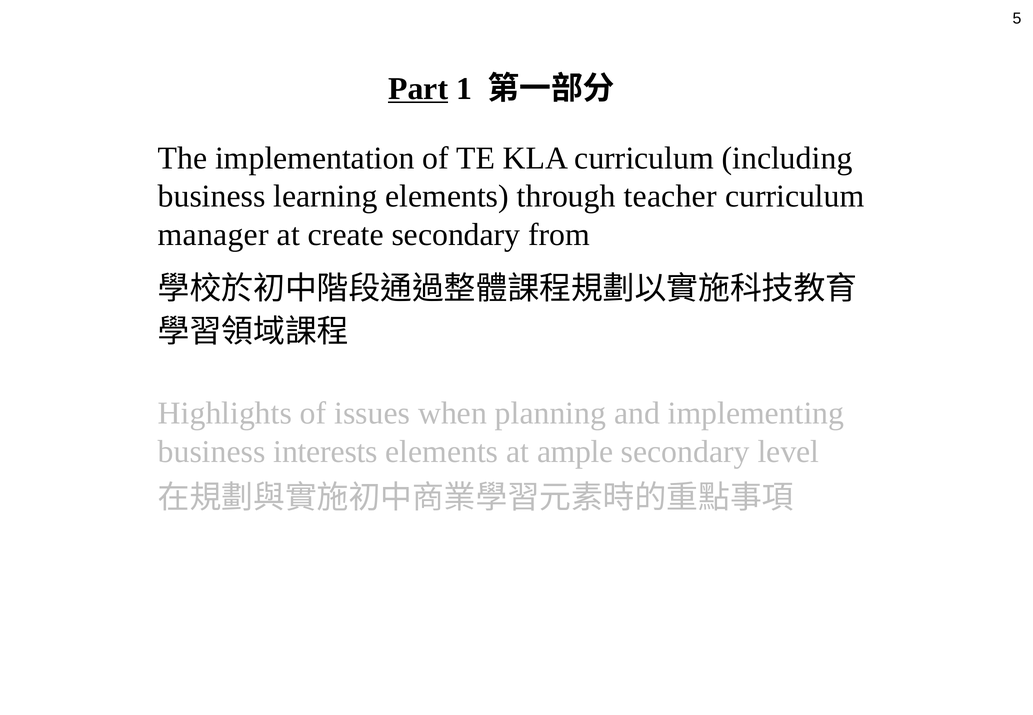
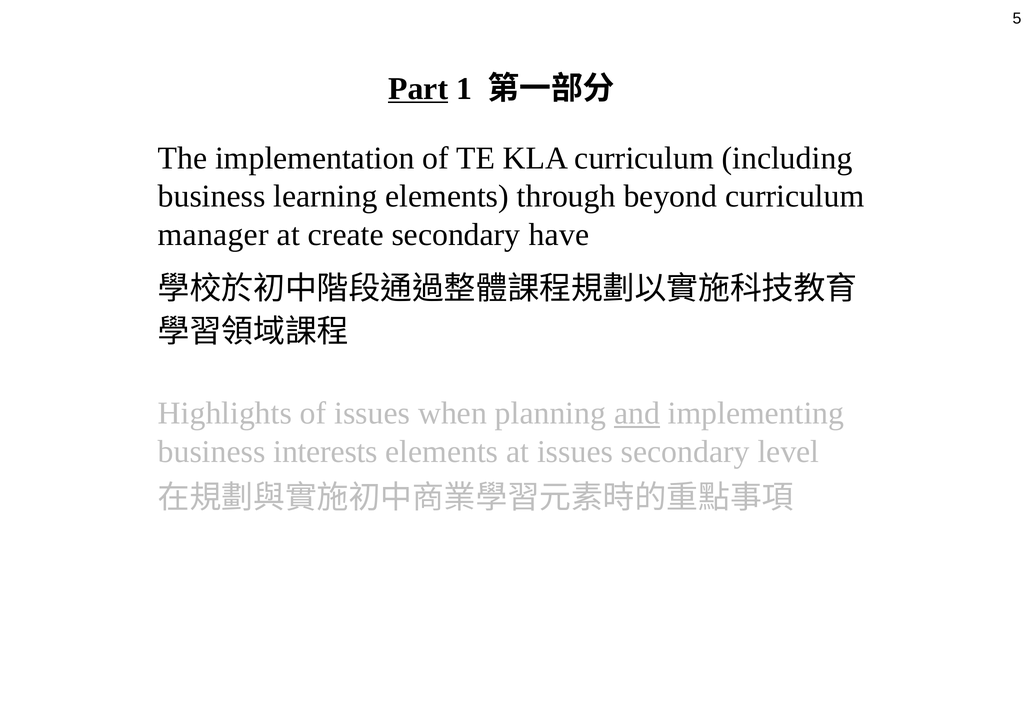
teacher: teacher -> beyond (670, 196)
from: from -> have (559, 235)
and underline: none -> present (637, 414)
at ample: ample -> issues (575, 452)
